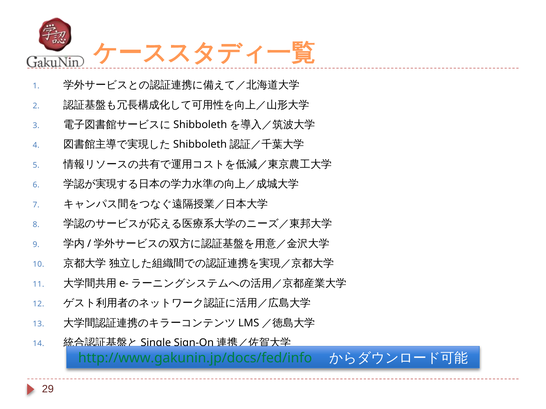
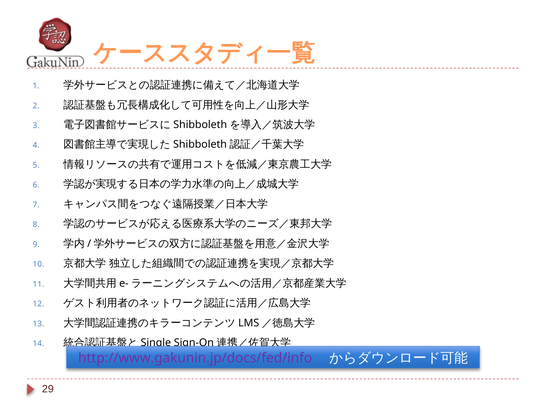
http://www.gakunin.jp/docs/fed/info colour: green -> purple (195, 358)
